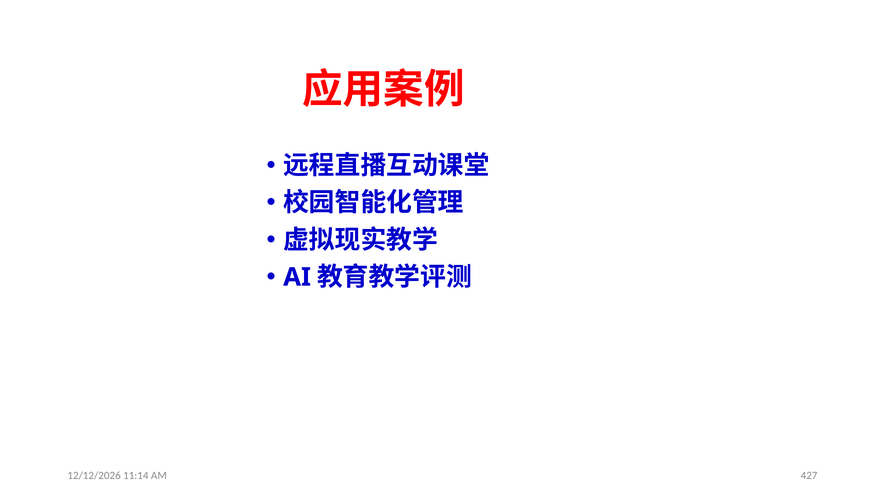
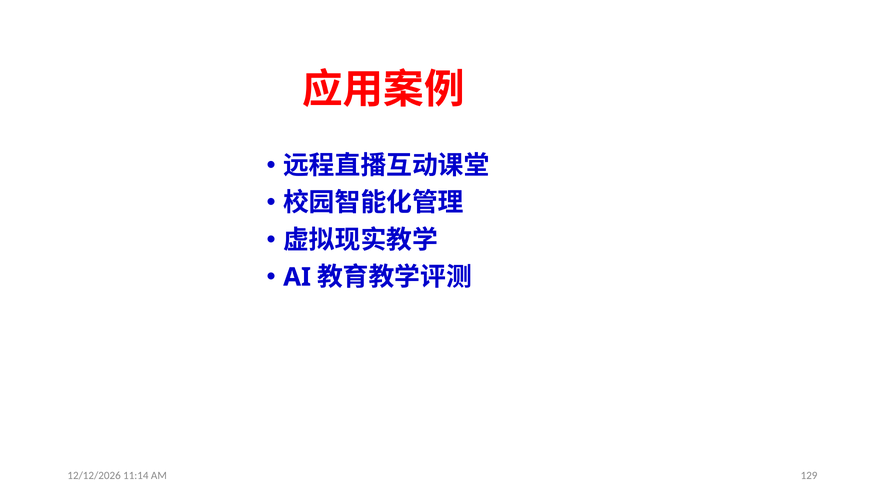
427: 427 -> 129 (809, 475)
